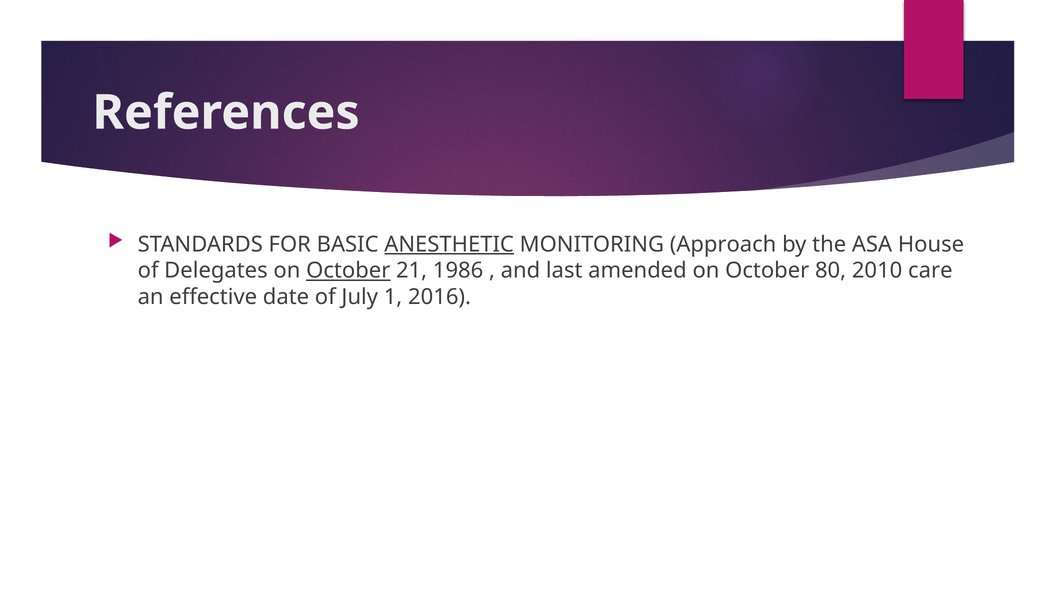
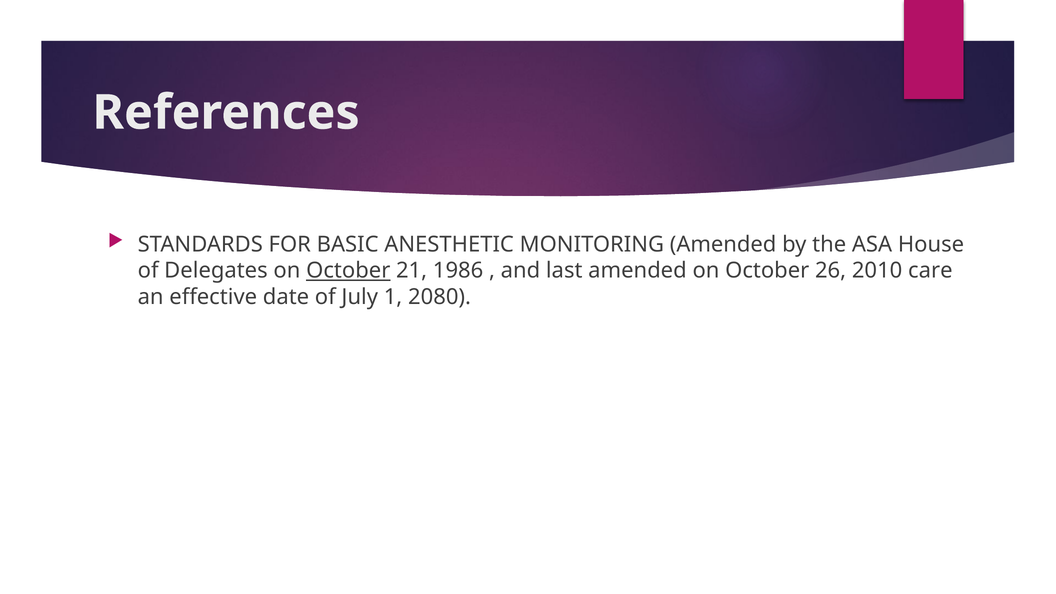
ANESTHETIC underline: present -> none (449, 244)
MONITORING Approach: Approach -> Amended (723, 244)
80: 80 -> 26 (831, 271)
2016: 2016 -> 2080 (440, 297)
